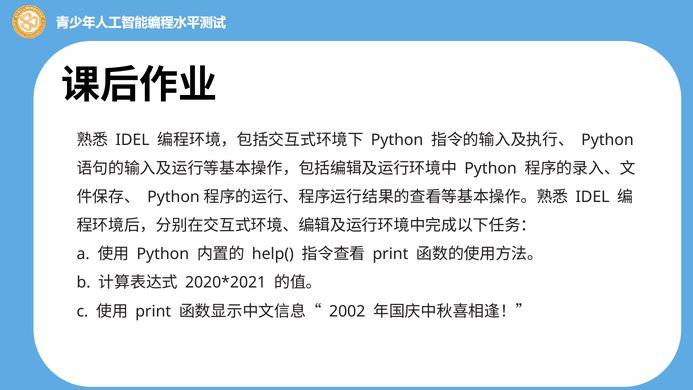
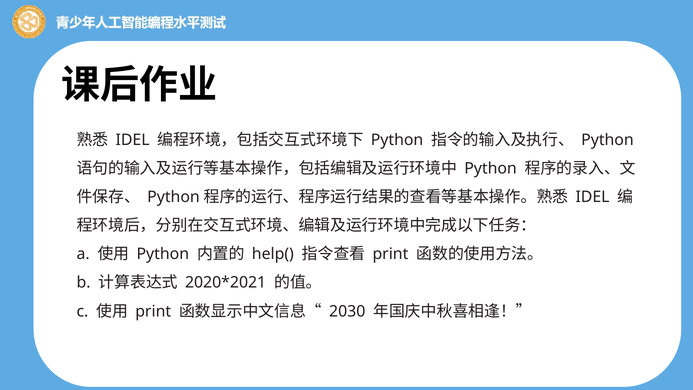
2002: 2002 -> 2030 (347, 311)
